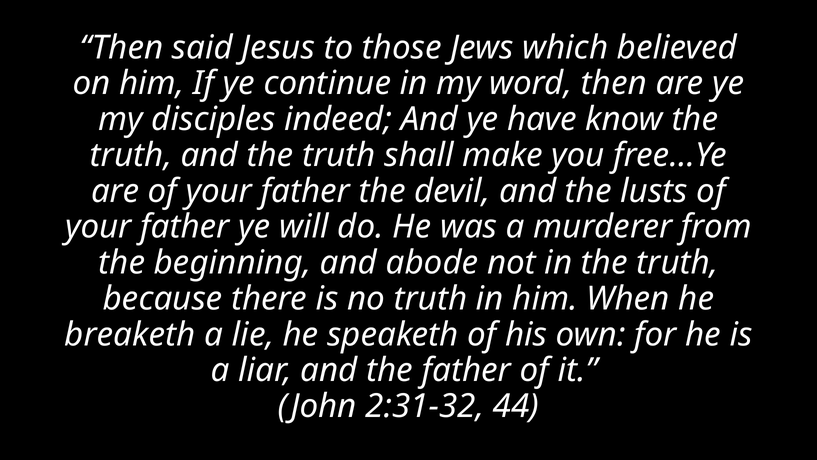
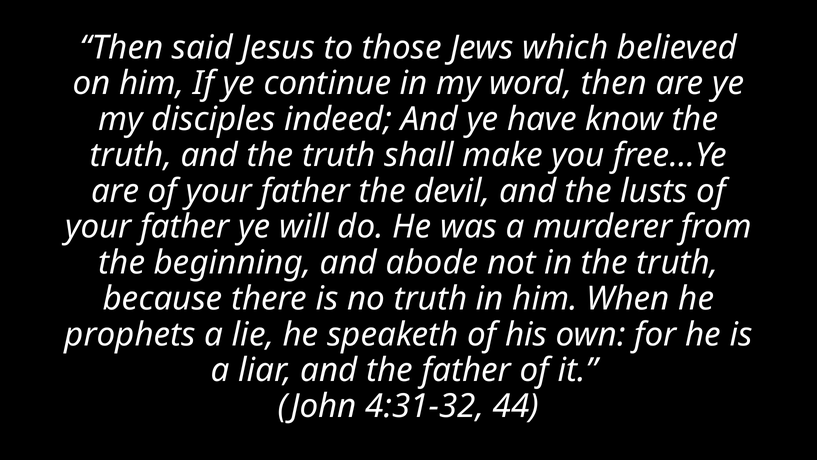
breaketh: breaketh -> prophets (130, 334)
2:31-32: 2:31-32 -> 4:31-32 (425, 406)
